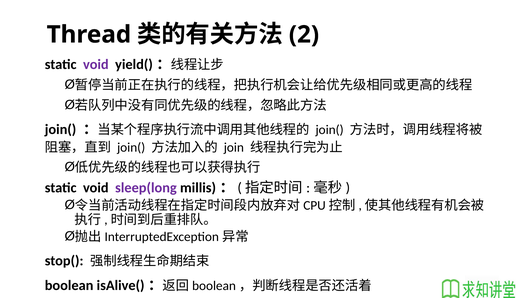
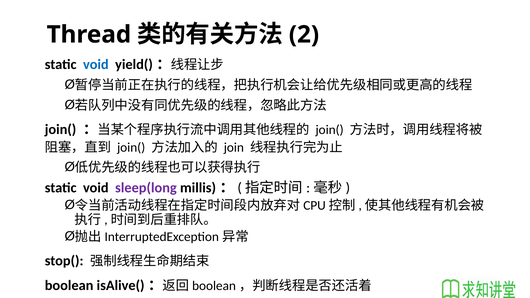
void colour: purple -> blue (96, 64)
